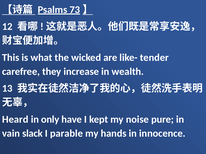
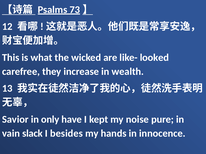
tender: tender -> looked (154, 58)
Heard: Heard -> Savior (15, 120)
parable: parable -> besides (66, 134)
